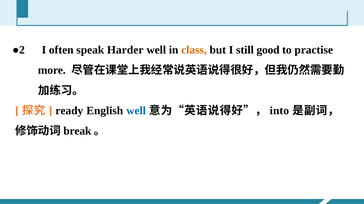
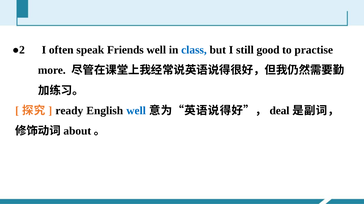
Harder: Harder -> Friends (125, 50)
class colour: orange -> blue (194, 50)
into: into -> deal (280, 111)
break: break -> about (77, 131)
